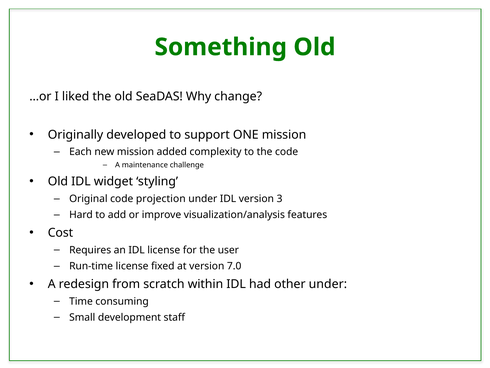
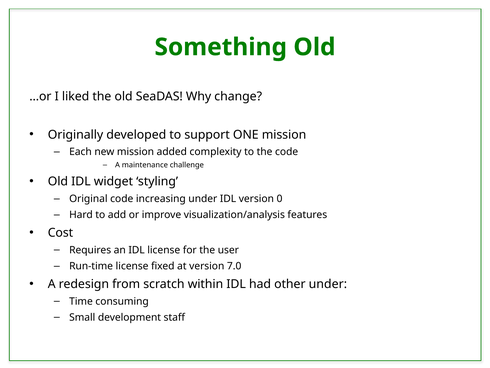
projection: projection -> increasing (161, 199)
3: 3 -> 0 (280, 199)
